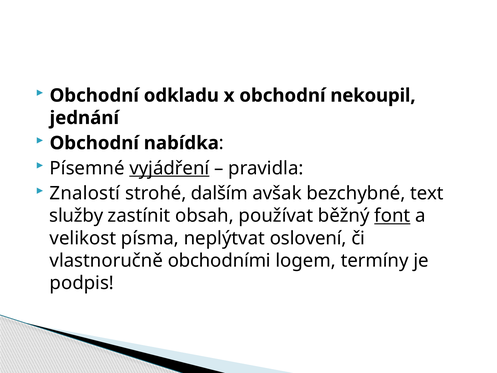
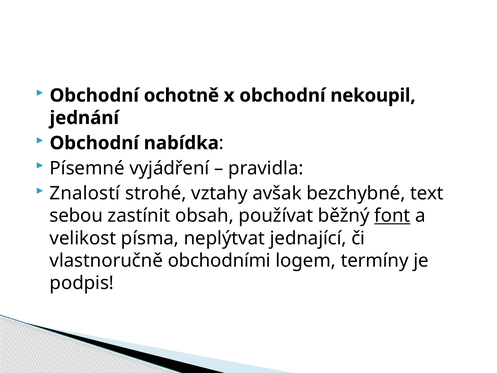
odkladu: odkladu -> ochotně (181, 95)
vyjádření underline: present -> none (169, 168)
dalším: dalším -> vztahy (219, 193)
služby: služby -> sebou (76, 216)
oslovení: oslovení -> jednající (308, 238)
